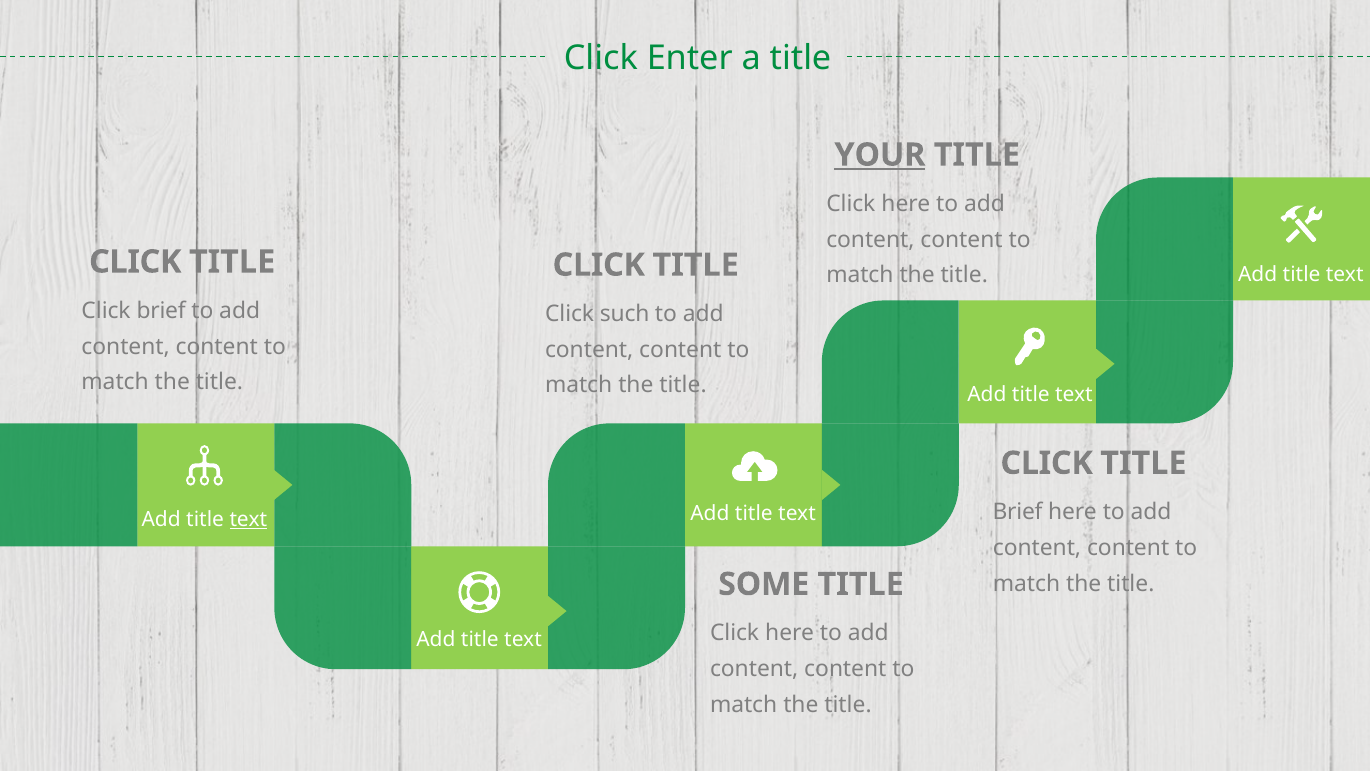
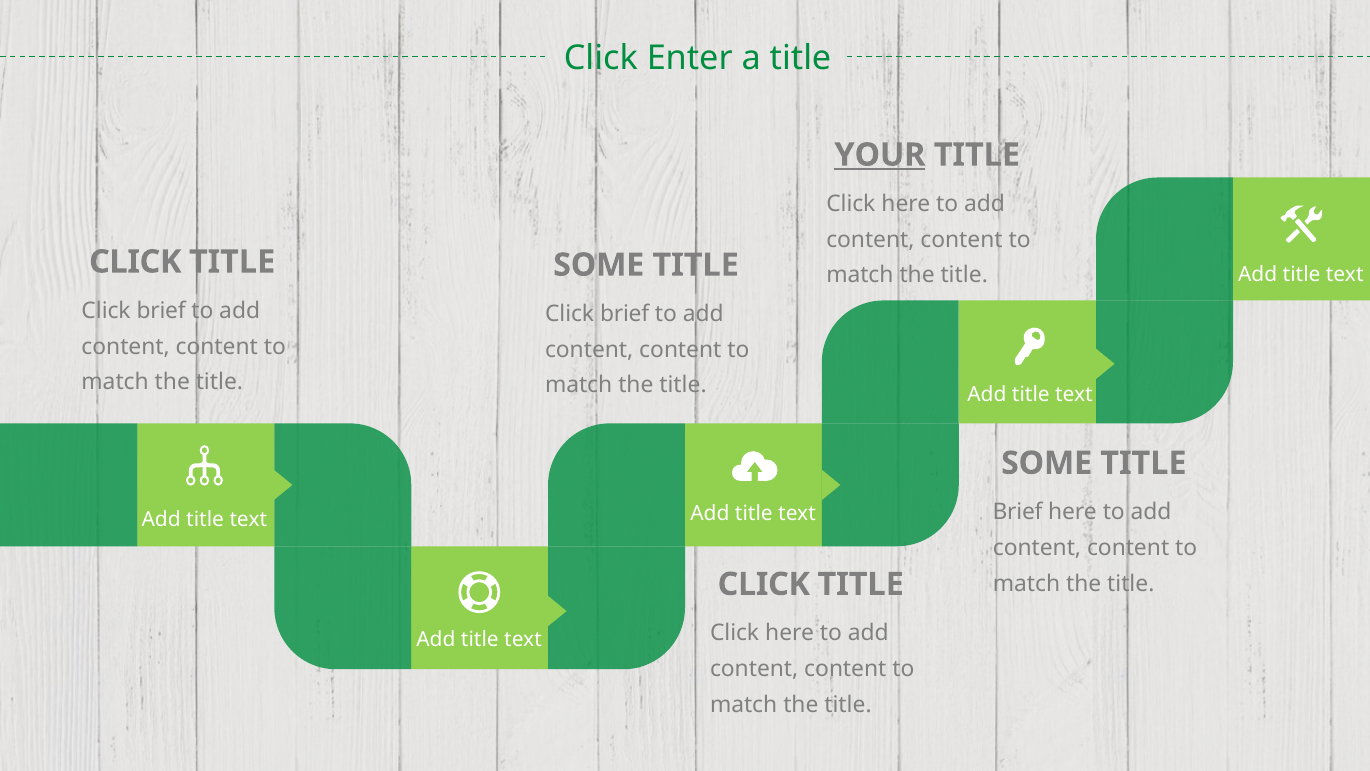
CLICK: CLICK -> SOME (599, 265)
such: such -> brief (625, 314)
CLICK: CLICK -> SOME (1047, 463)
text underline: present -> none (248, 519)
SOME: SOME -> CLICK (764, 584)
